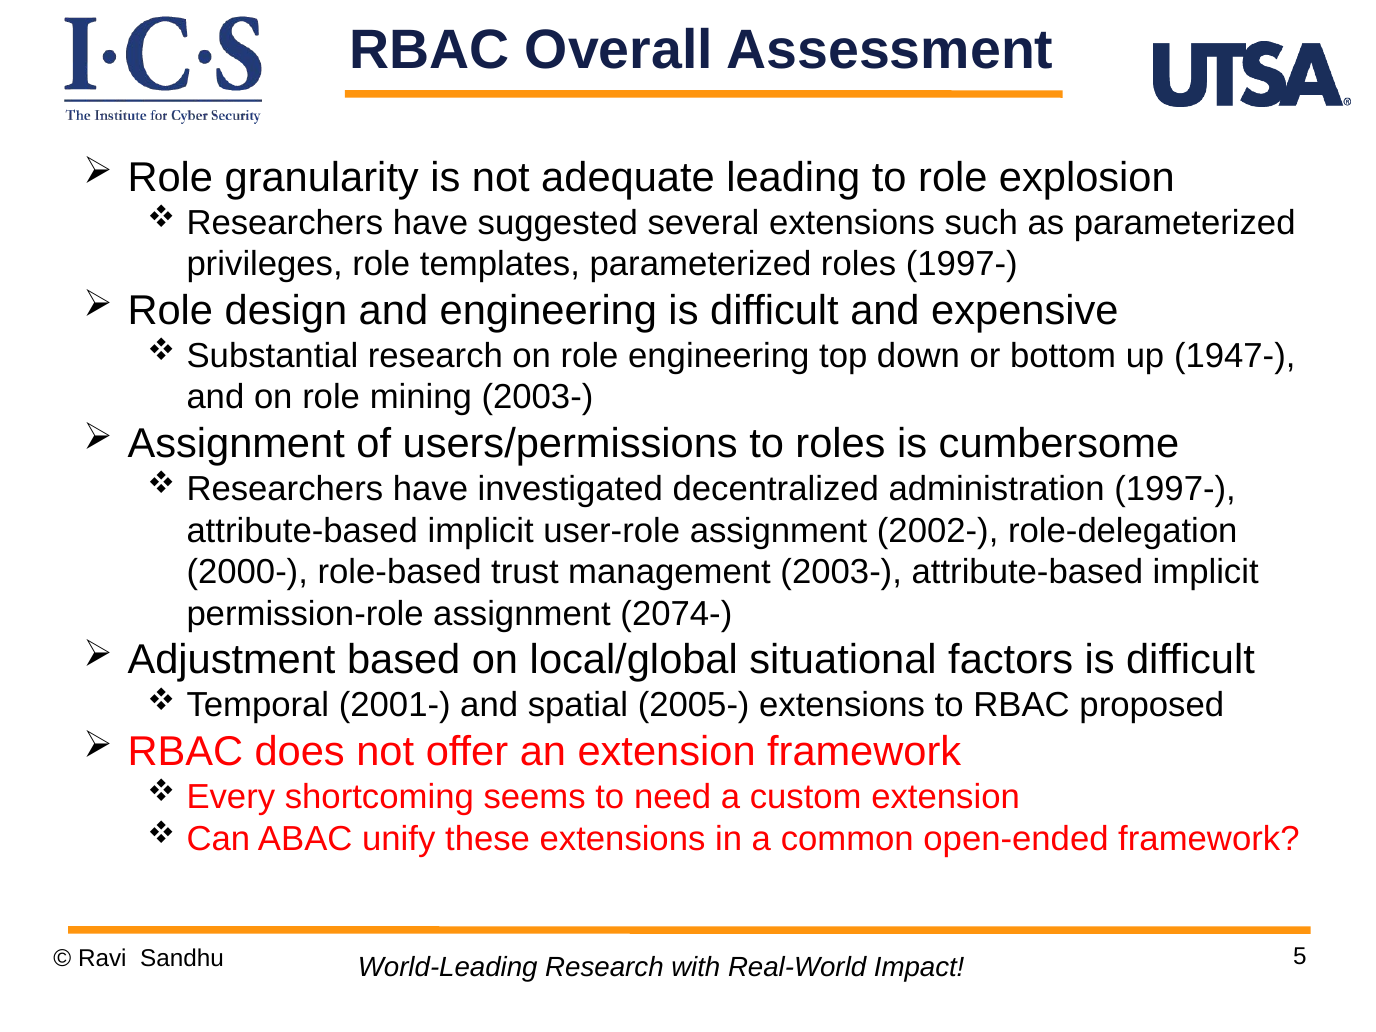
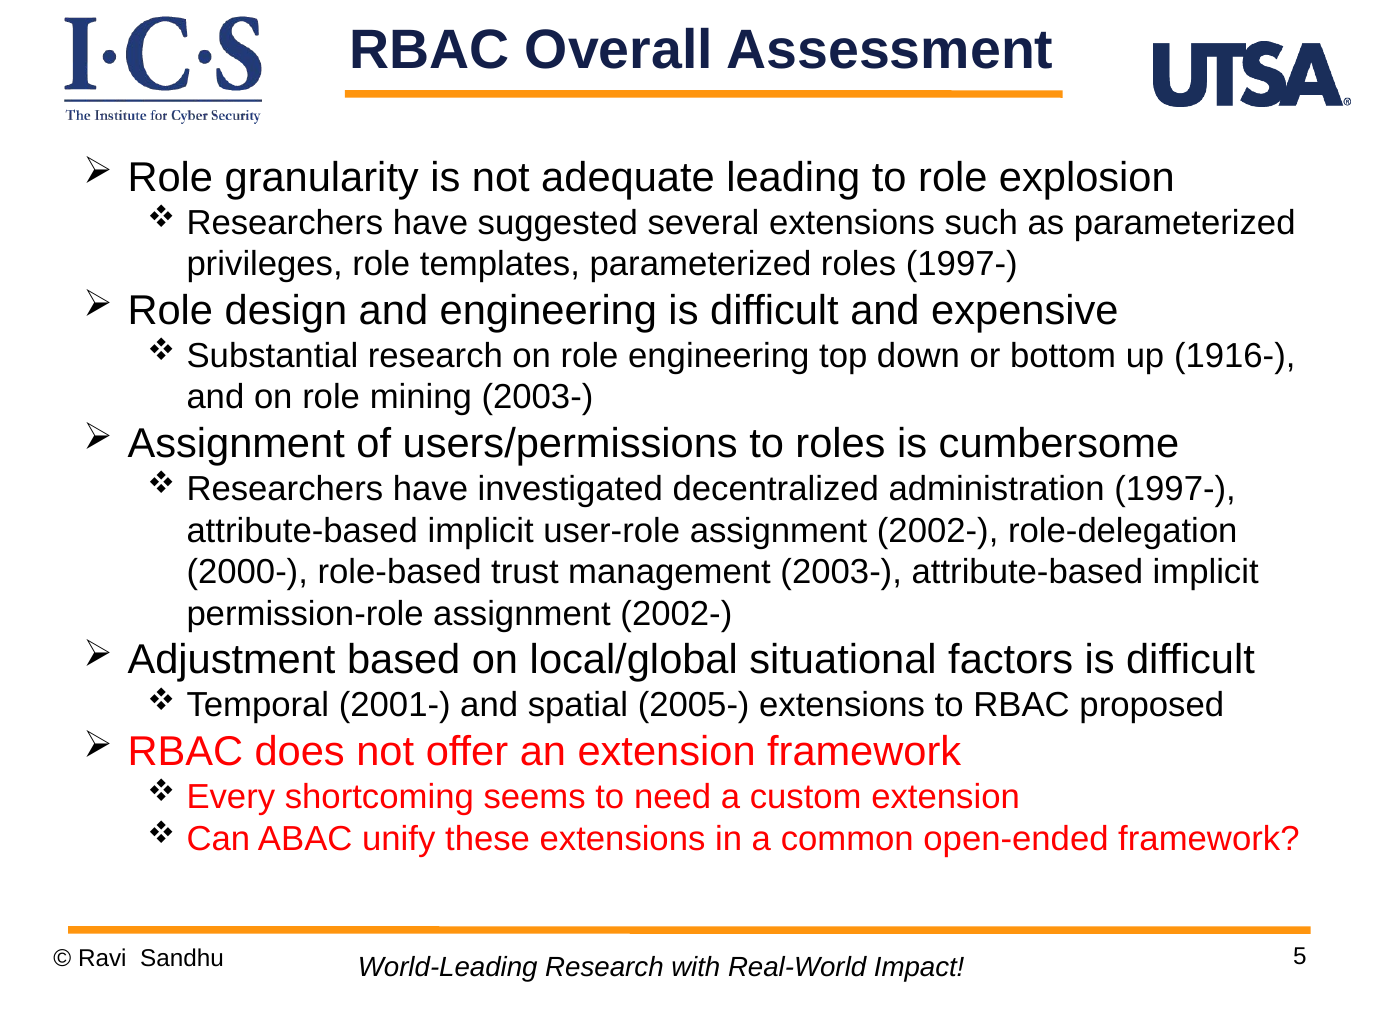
1947-: 1947- -> 1916- (1235, 356)
permission-role assignment 2074-: 2074- -> 2002- (676, 614)
